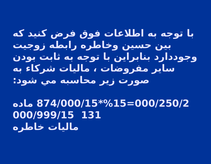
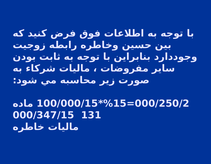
874/000/15: 874/000/15 -> 100/000/15 (67, 104)
000/999/15: 000/999/15 -> 000/347/15 (43, 115)
